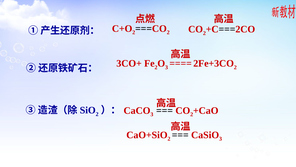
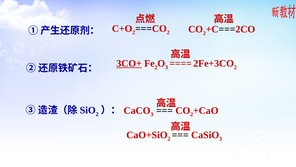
3CO+ underline: none -> present (129, 63)
